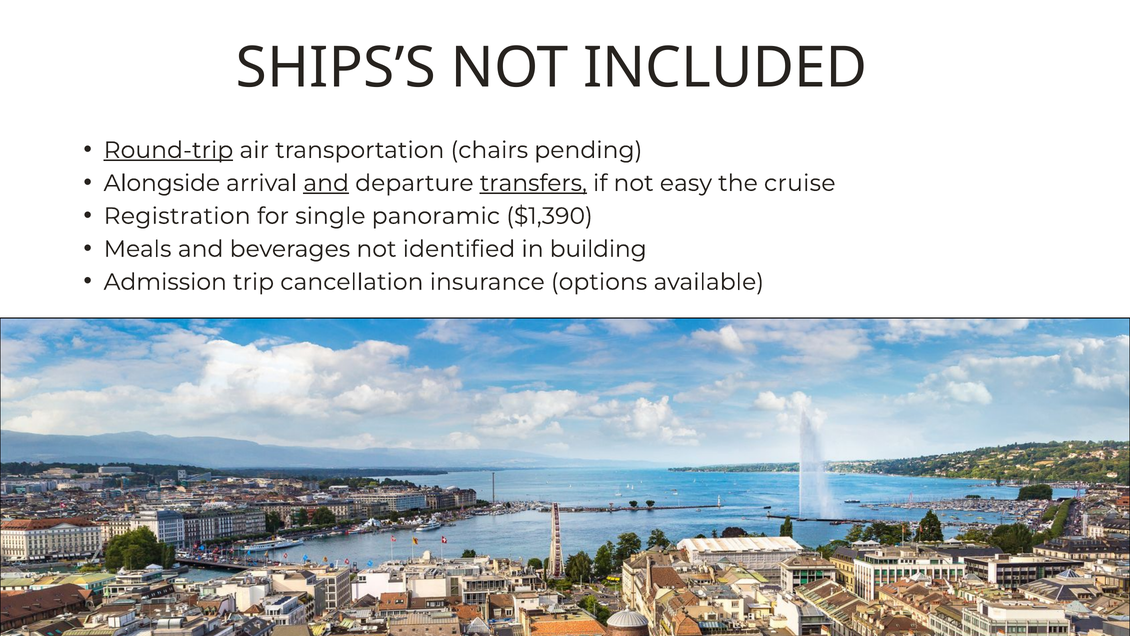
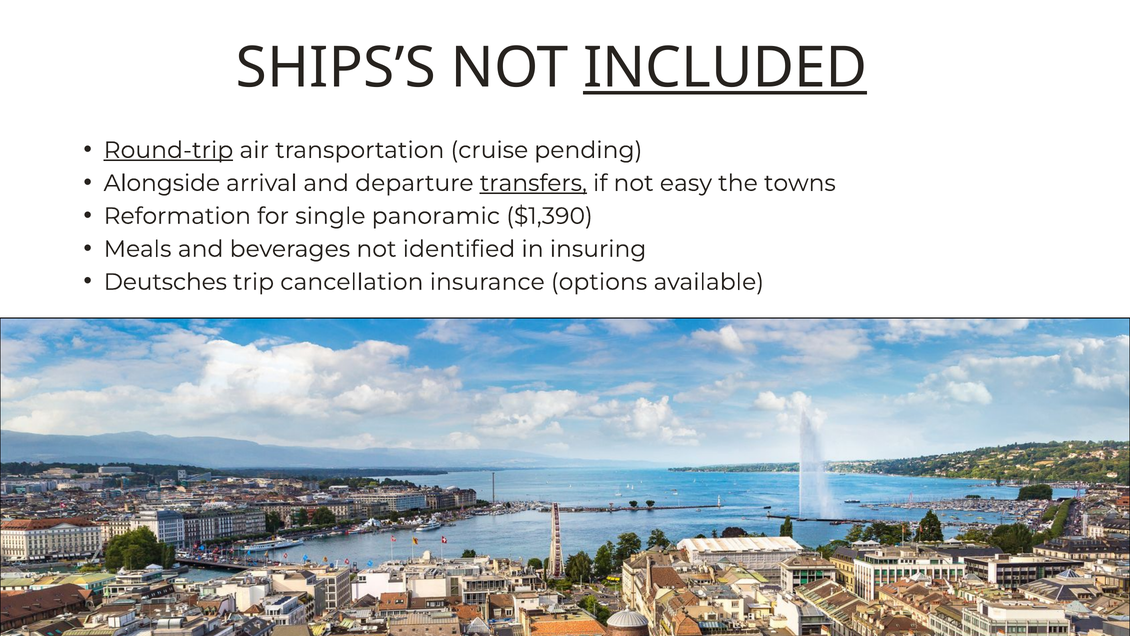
INCLUDED underline: none -> present (725, 68)
chairs: chairs -> cruise (489, 150)
and underline: present -> none (326, 183)
cruise: cruise -> towns (800, 183)
Registration: Registration -> Reformation (177, 216)
building: building -> insuring (598, 249)
Admission: Admission -> Deutsches (165, 282)
